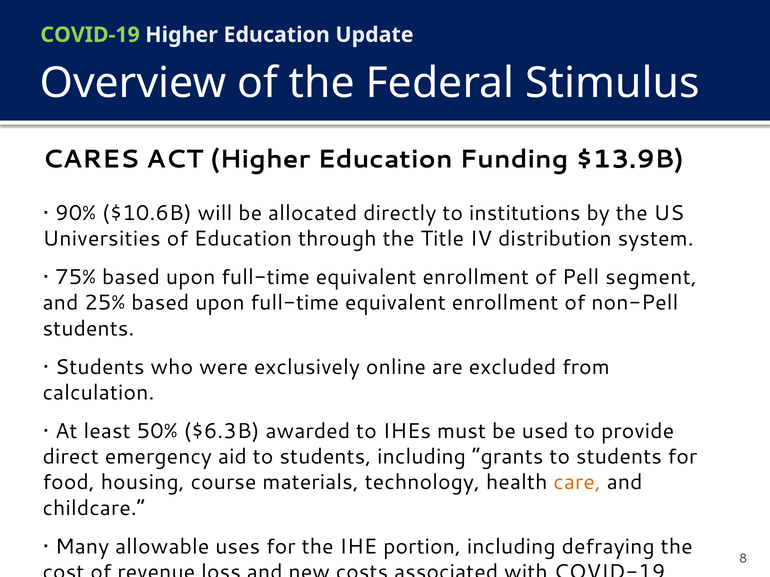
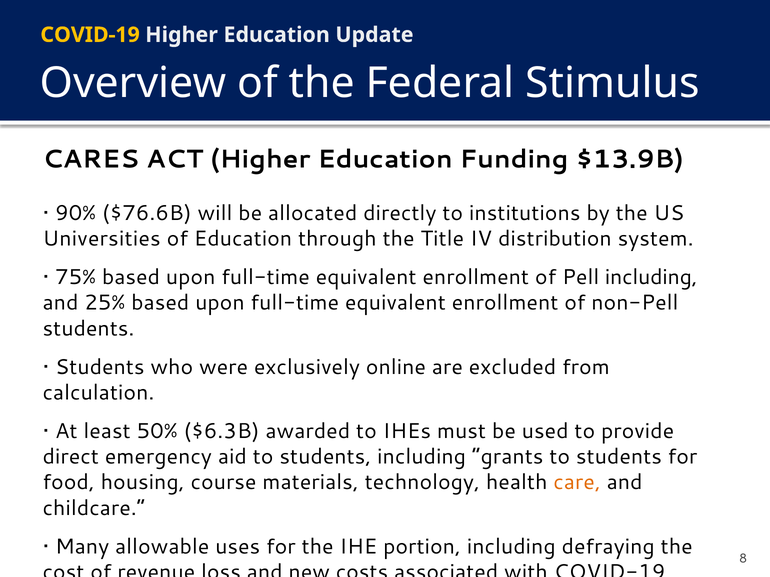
COVID-19 colour: light green -> yellow (90, 35)
$10.6B: $10.6B -> $76.6B (147, 213)
Pell segment: segment -> including (651, 277)
